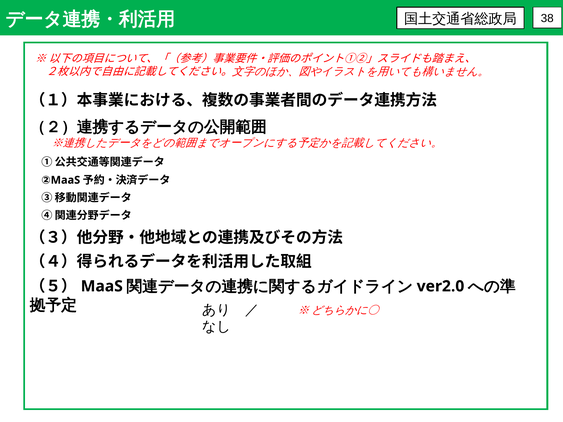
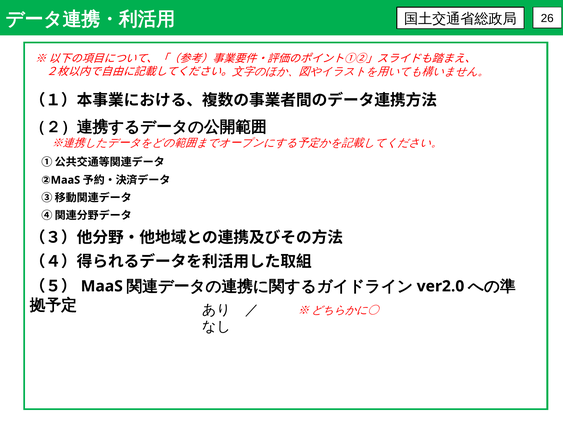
38: 38 -> 26 (547, 18)
